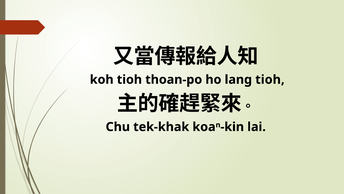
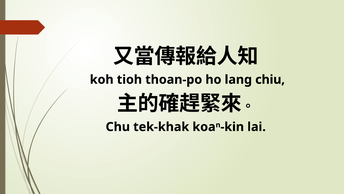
lang tioh: tioh -> chiu (270, 79)
